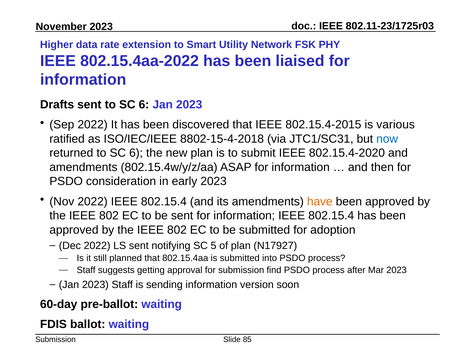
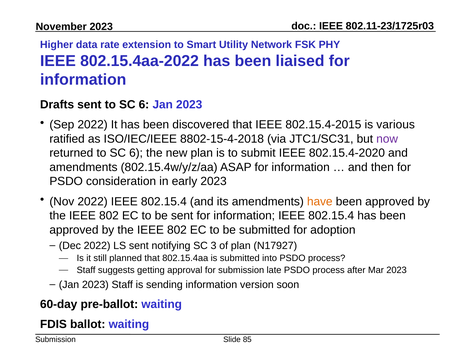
now colour: blue -> purple (387, 139)
5: 5 -> 3 (214, 245)
find: find -> late (274, 270)
